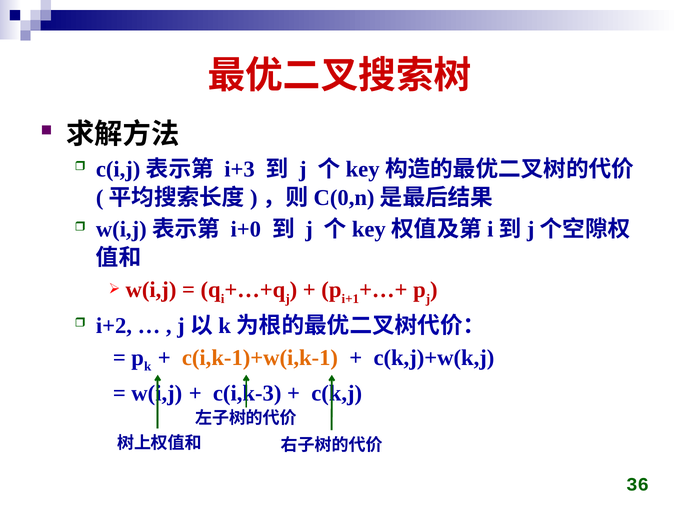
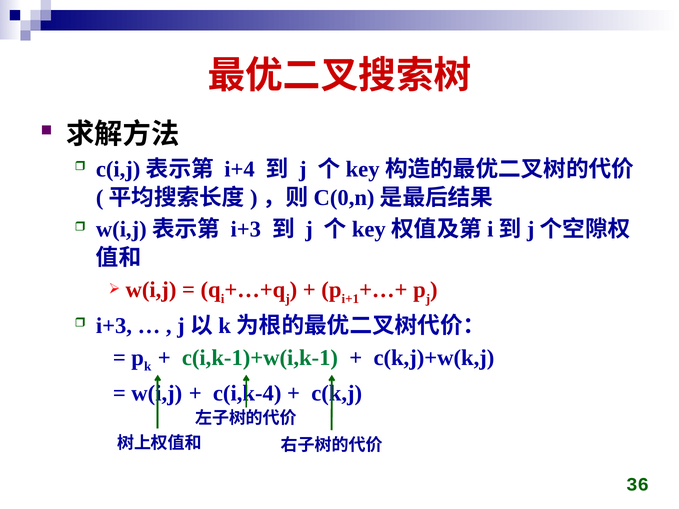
i+3: i+3 -> i+4 (240, 169)
i+0: i+0 -> i+3 (246, 230)
i+2: i+2 -> i+3 (114, 326)
c(i,k-1)+w(i,k-1 colour: orange -> green (260, 358)
c(i,k-3: c(i,k-3 -> c(i,k-4 (247, 394)
